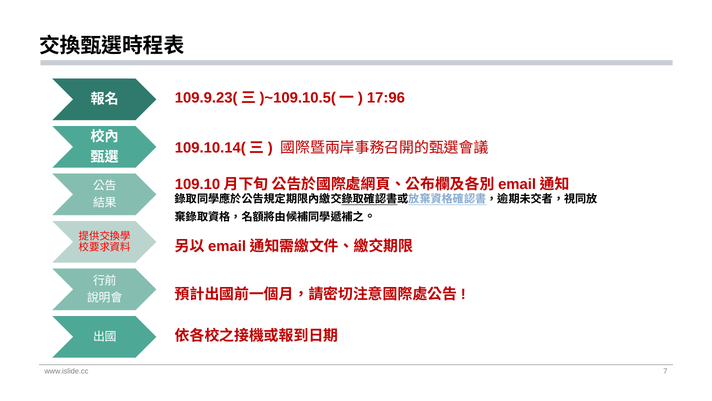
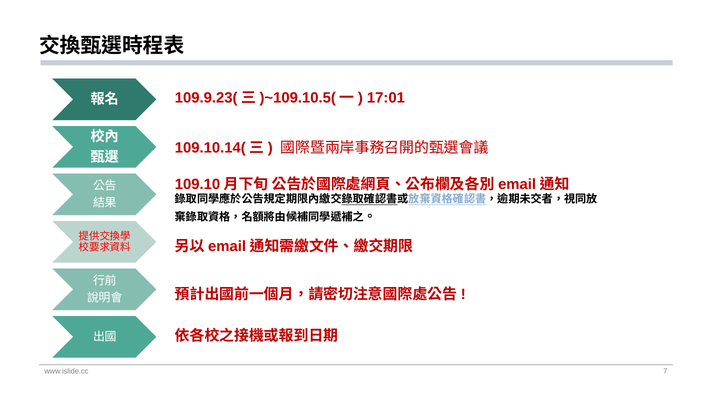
17:96: 17:96 -> 17:01 (386, 98)
